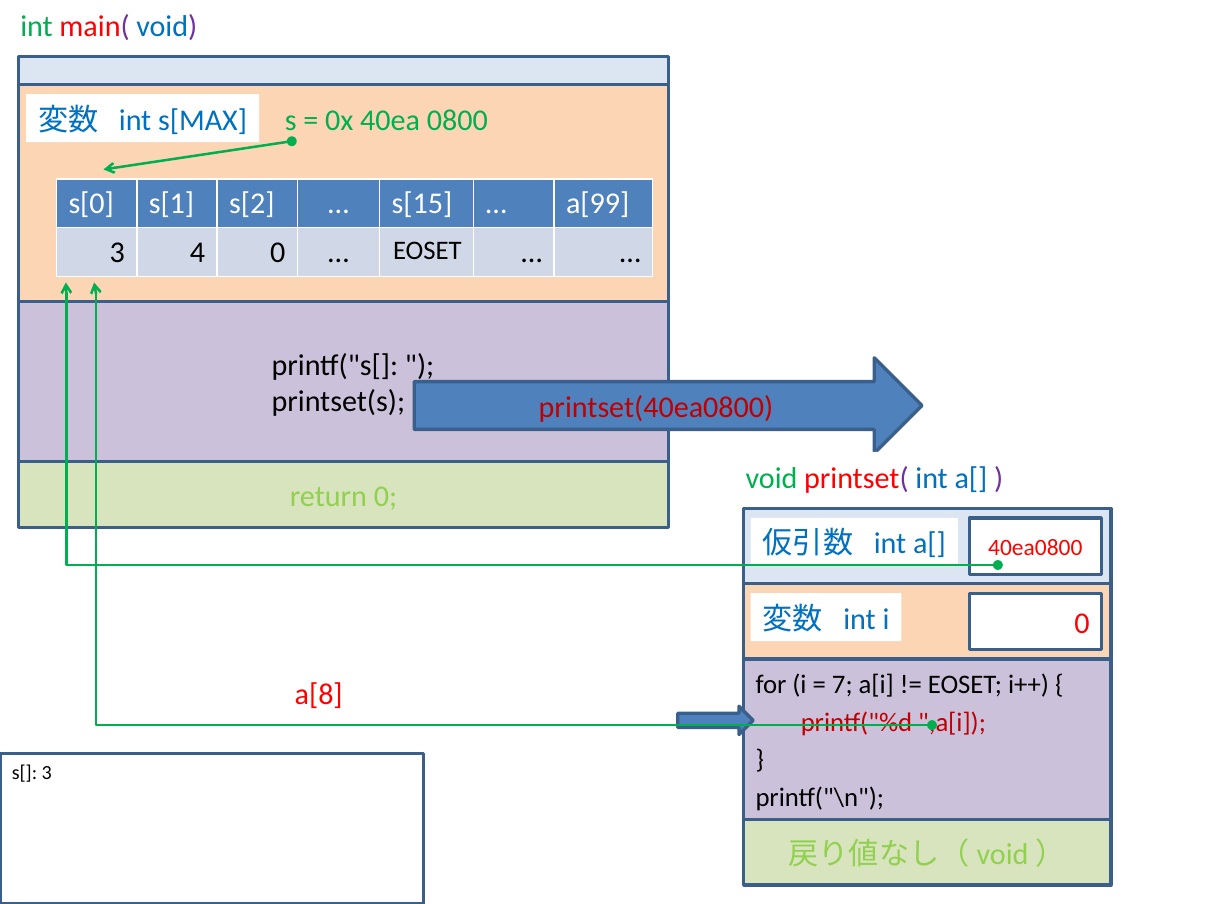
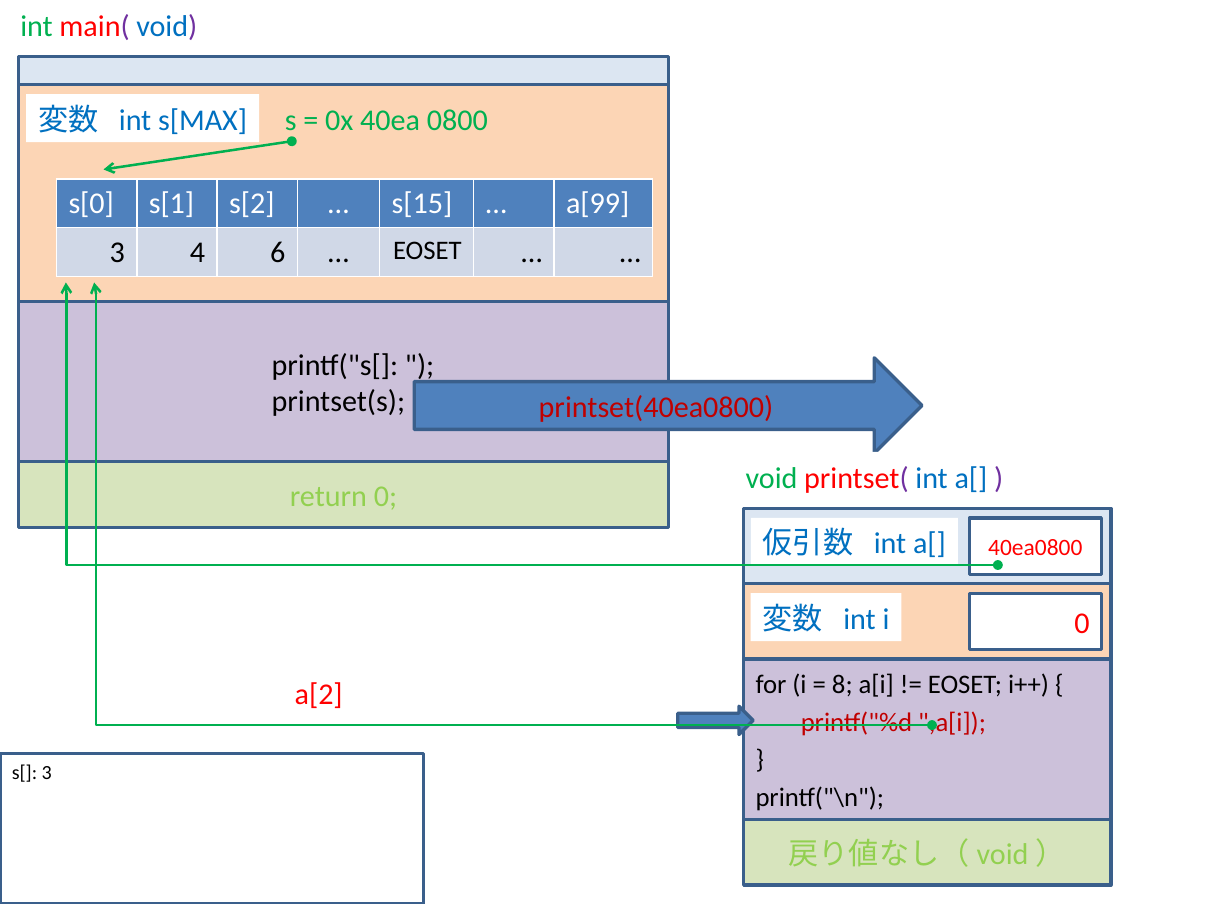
4 0: 0 -> 6 (278, 253)
7: 7 -> 8 (842, 685)
a[8: a[8 -> a[2 (319, 694)
